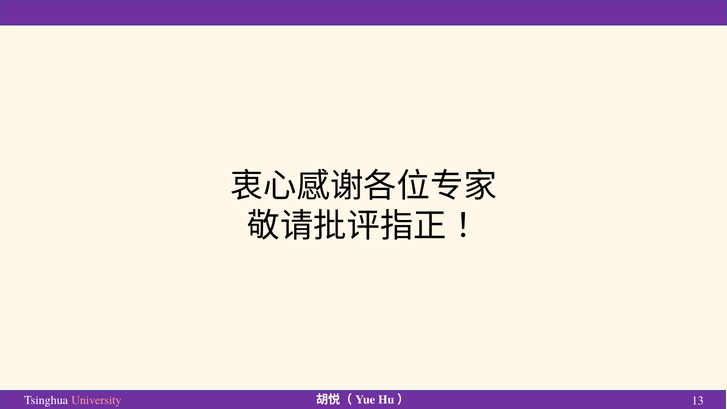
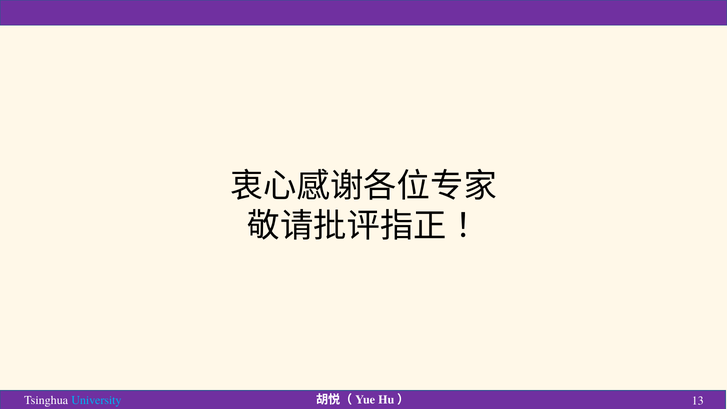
University colour: pink -> light blue (96, 400)
